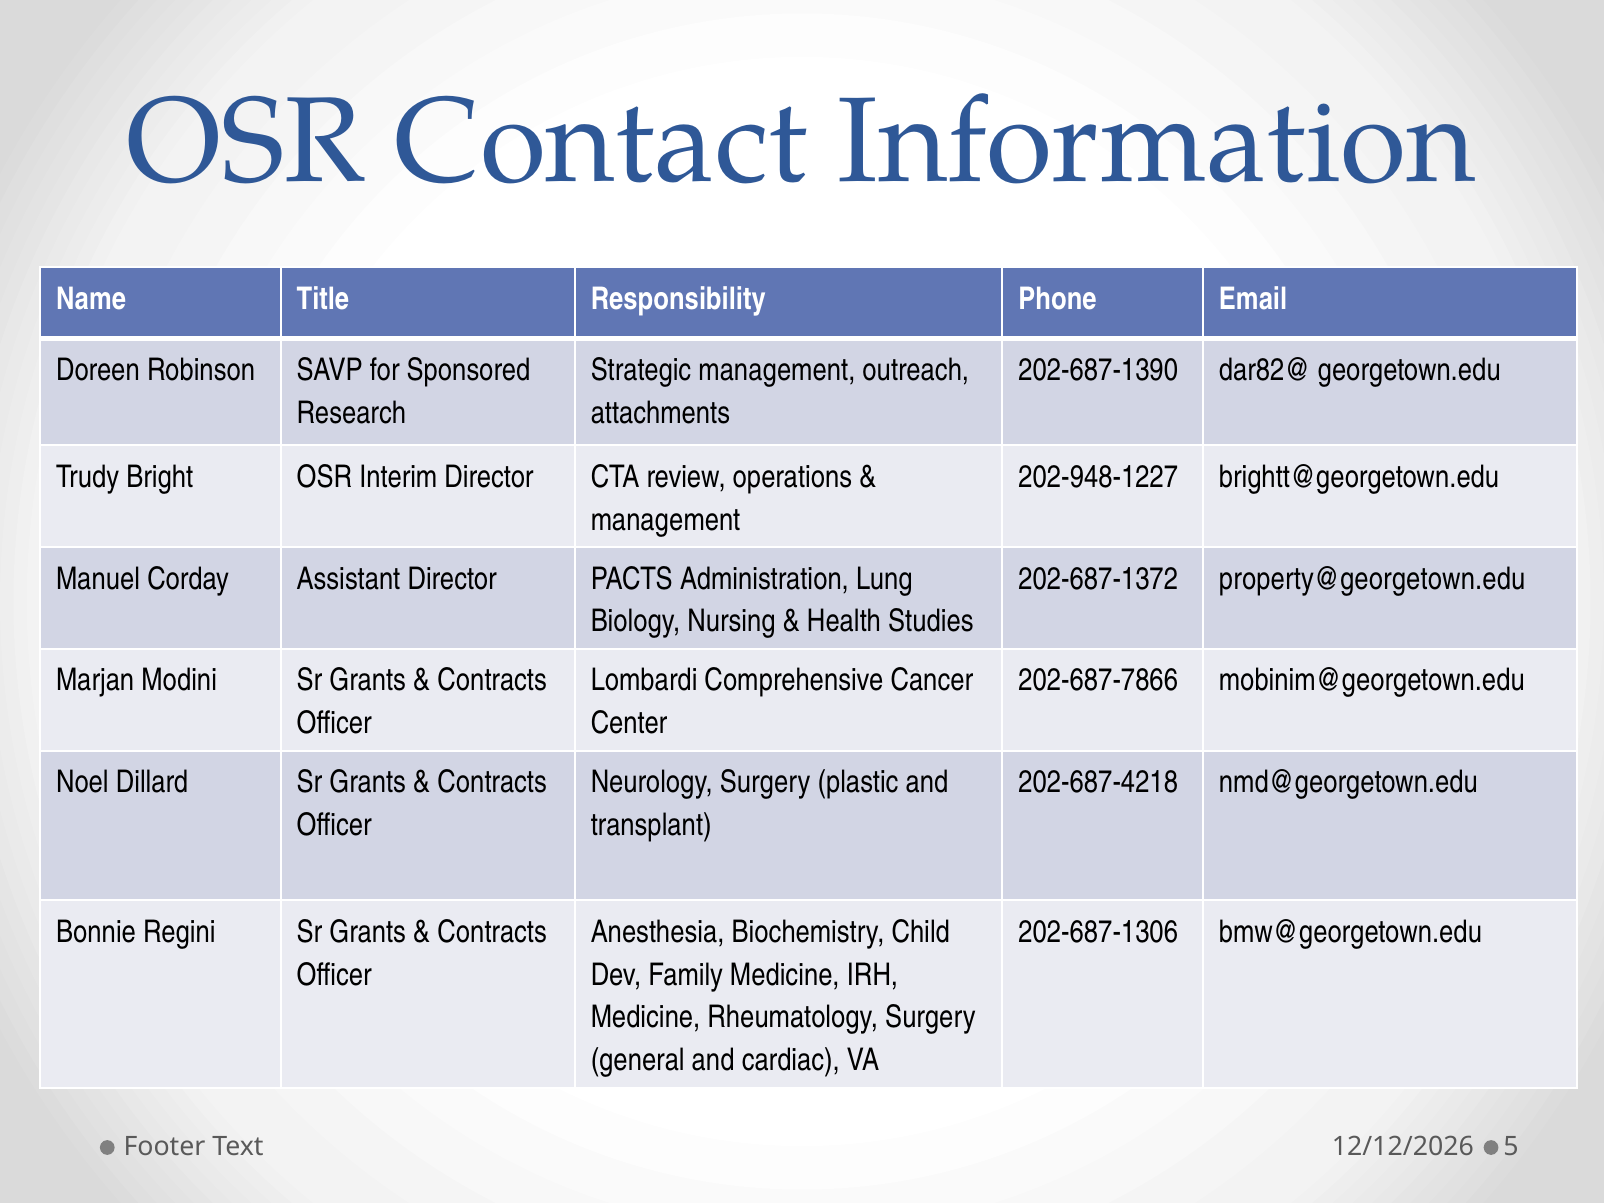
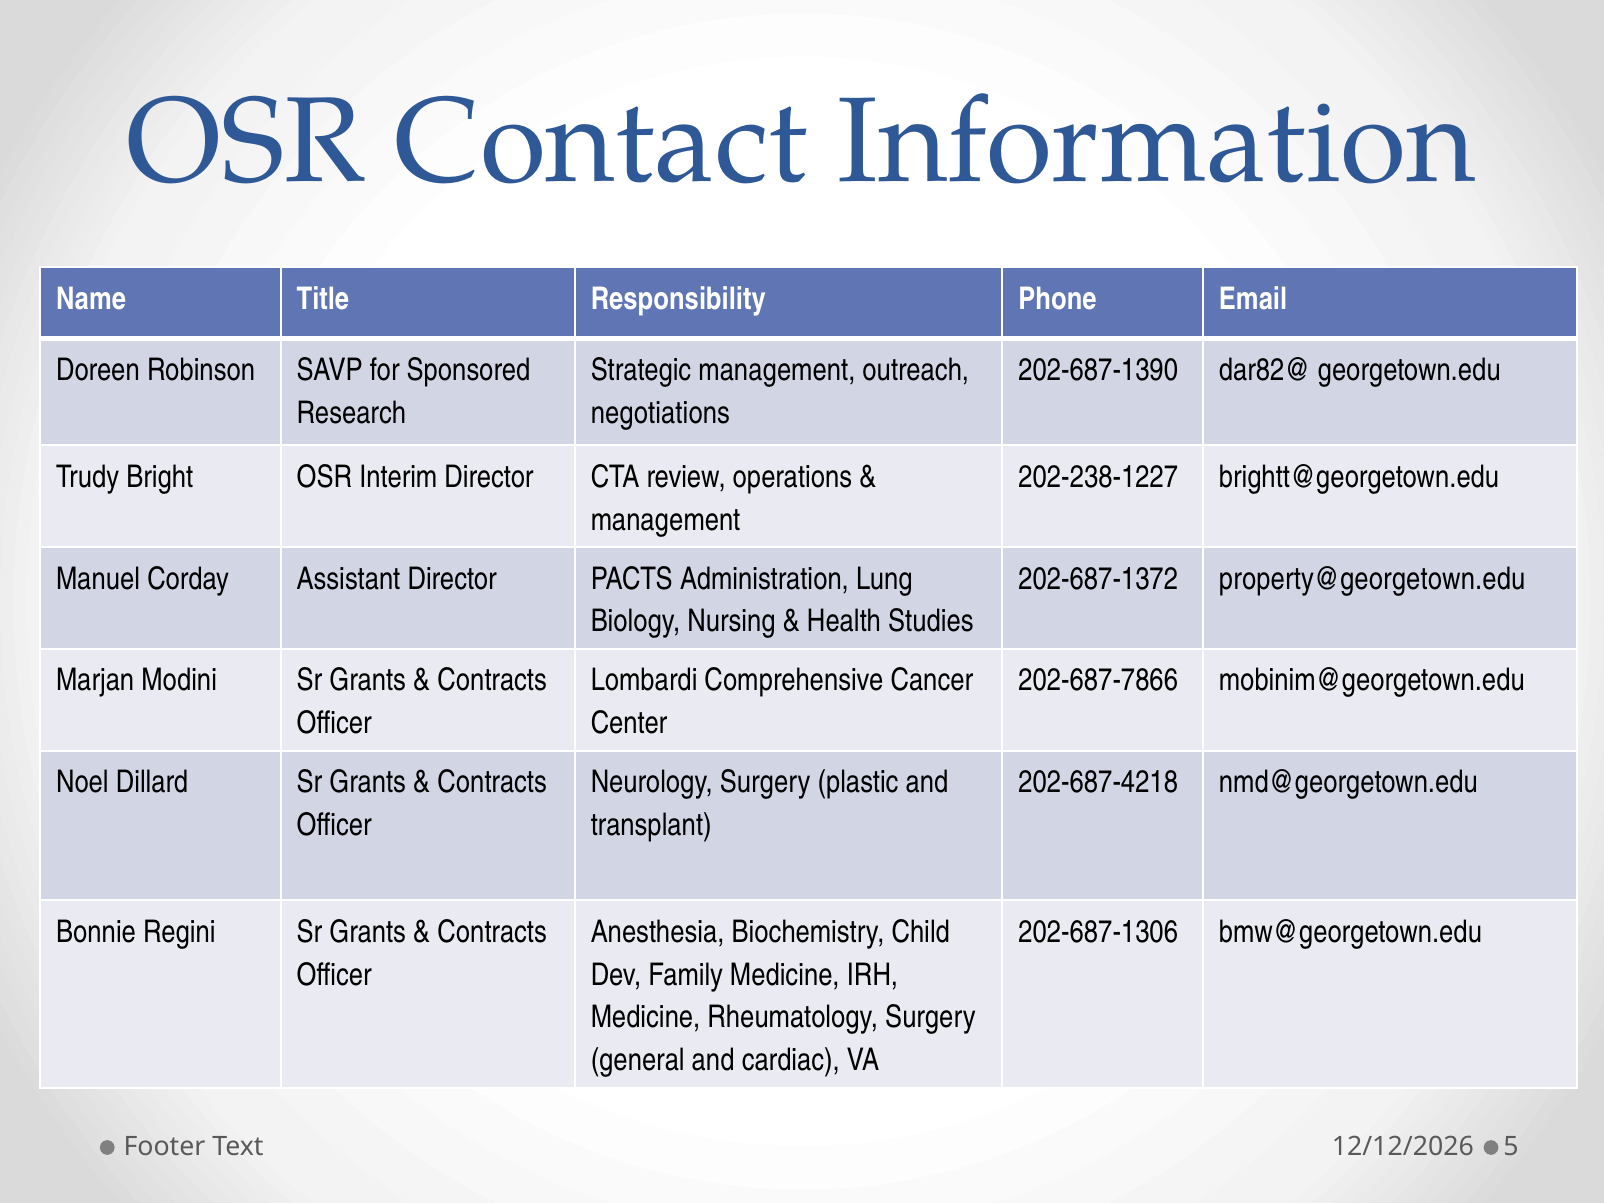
attachments: attachments -> negotiations (660, 413)
202-948-1227: 202-948-1227 -> 202-238-1227 (1098, 477)
